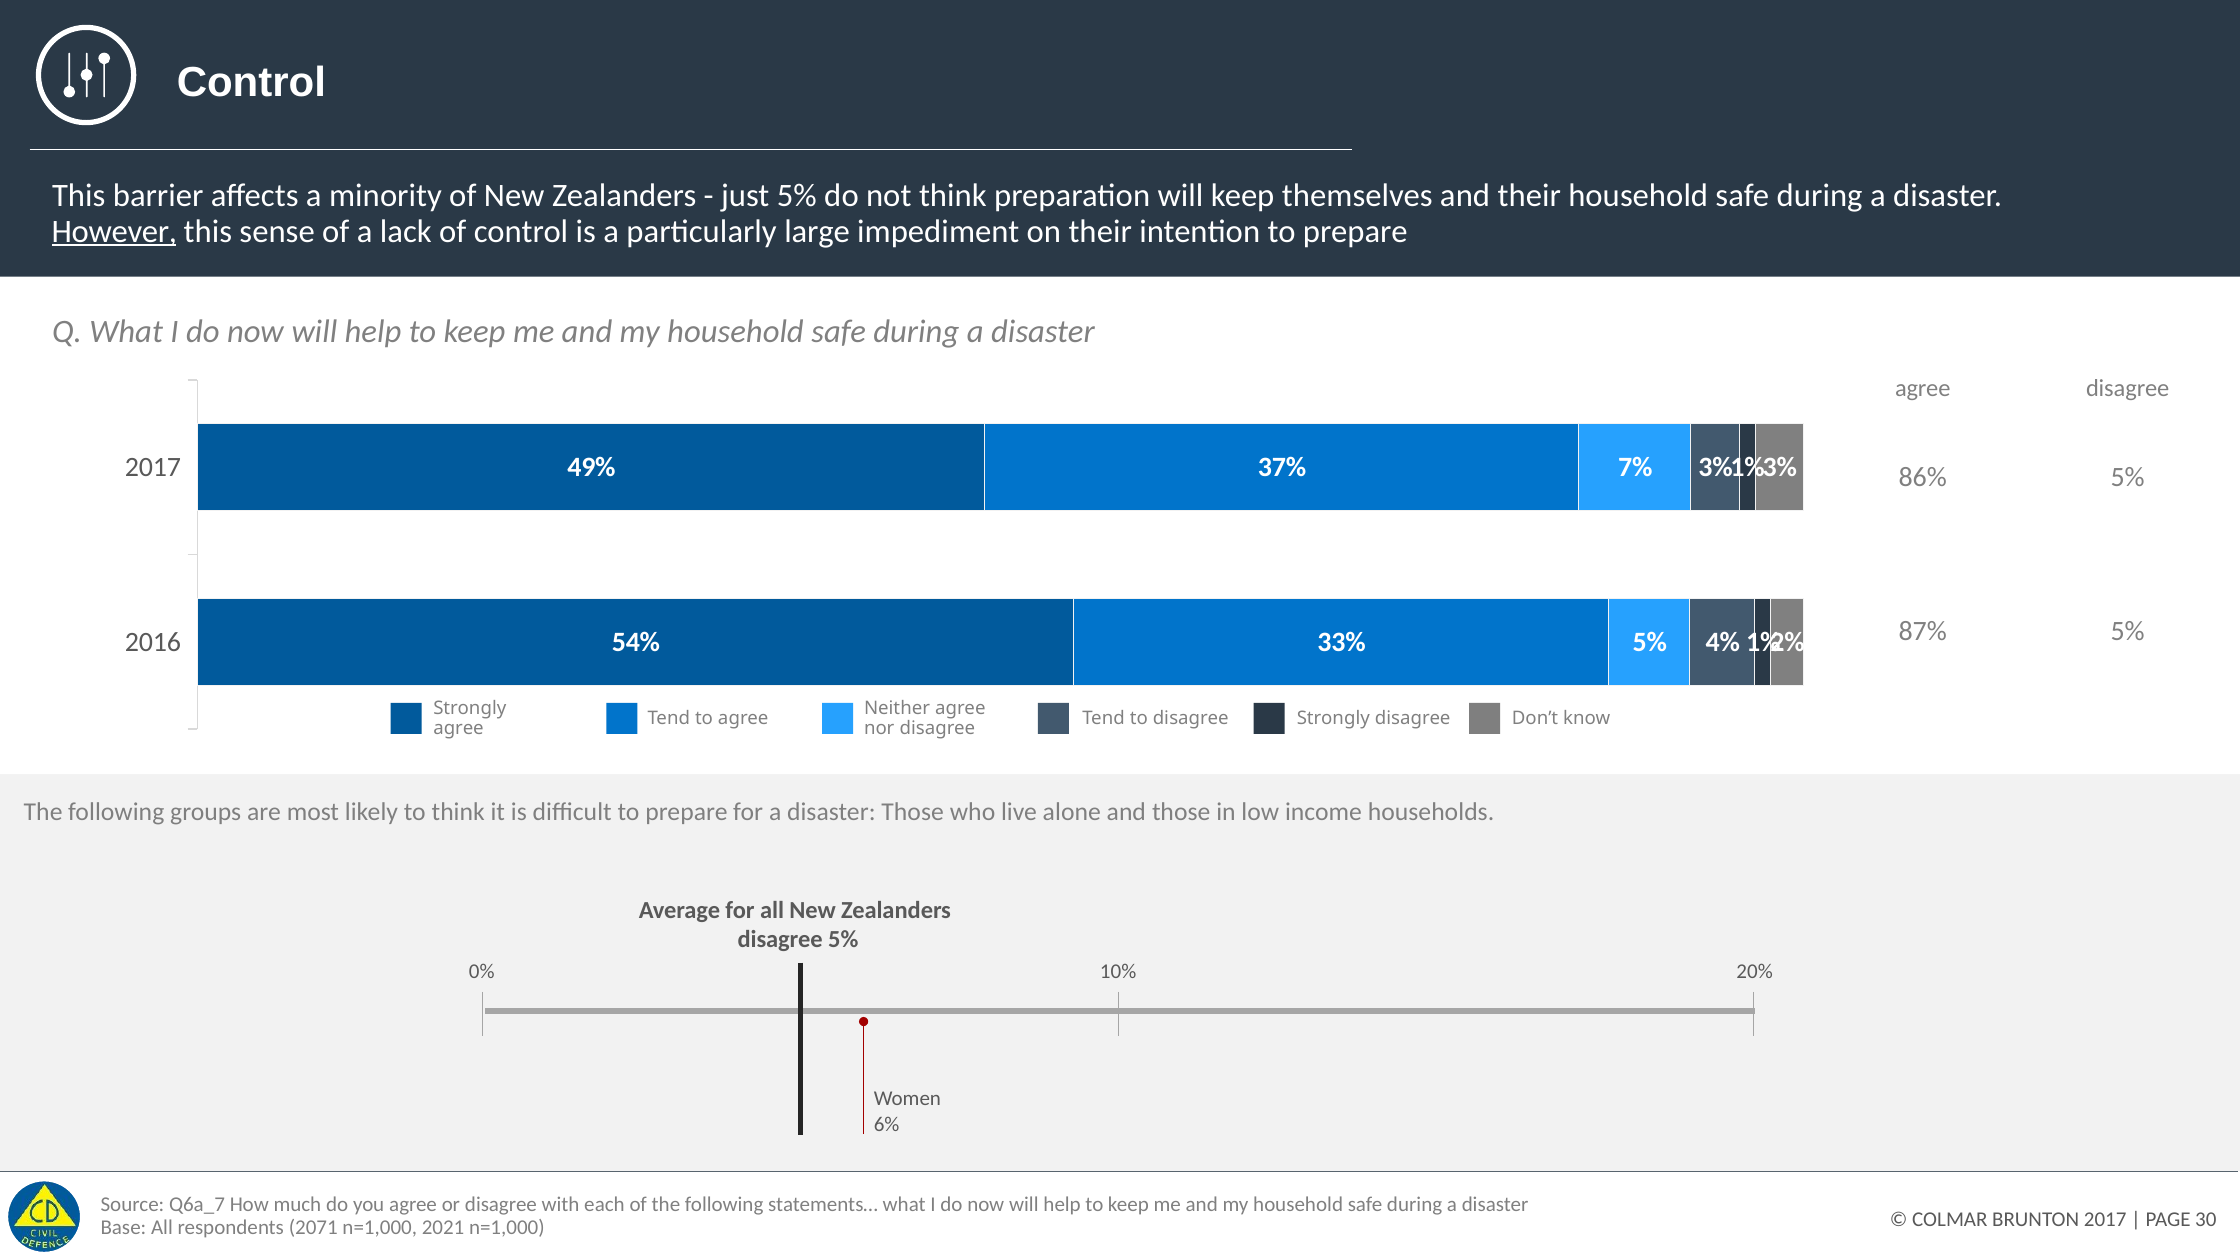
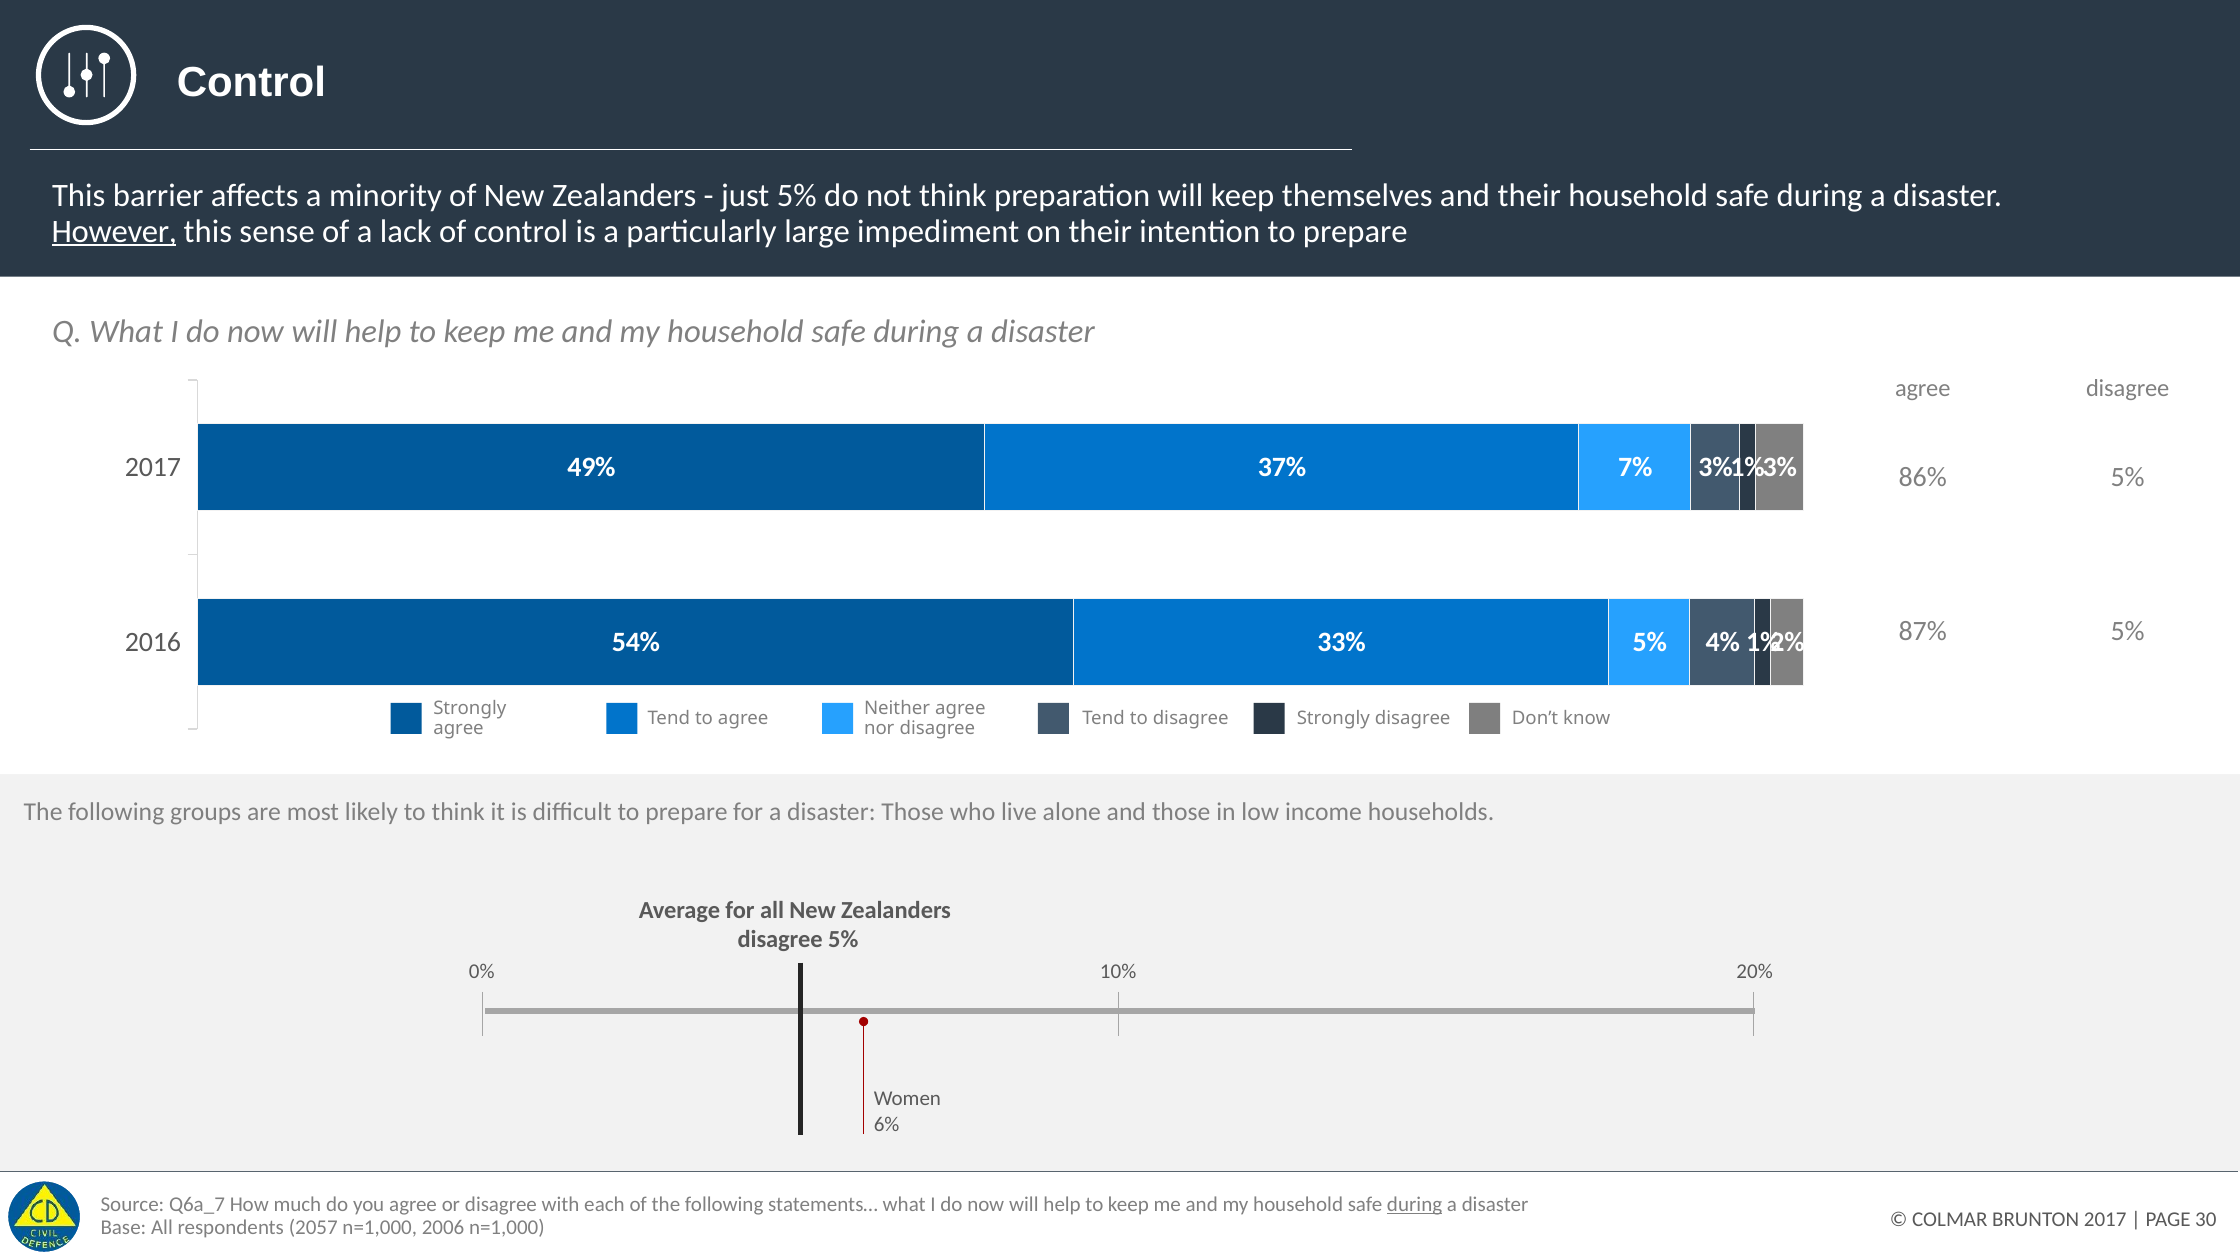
during underline: none -> present (1415, 1205)
2071: 2071 -> 2057 (313, 1227)
2021: 2021 -> 2006 (443, 1227)
